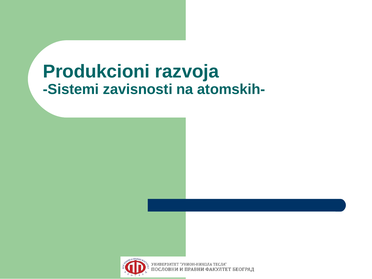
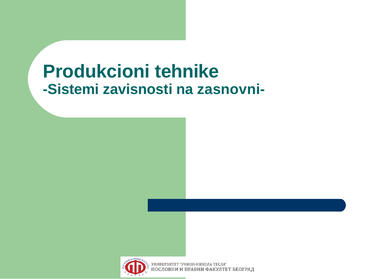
razvoja: razvoja -> tehnike (187, 71)
atomskih-: atomskih- -> zasnovni- (231, 89)
